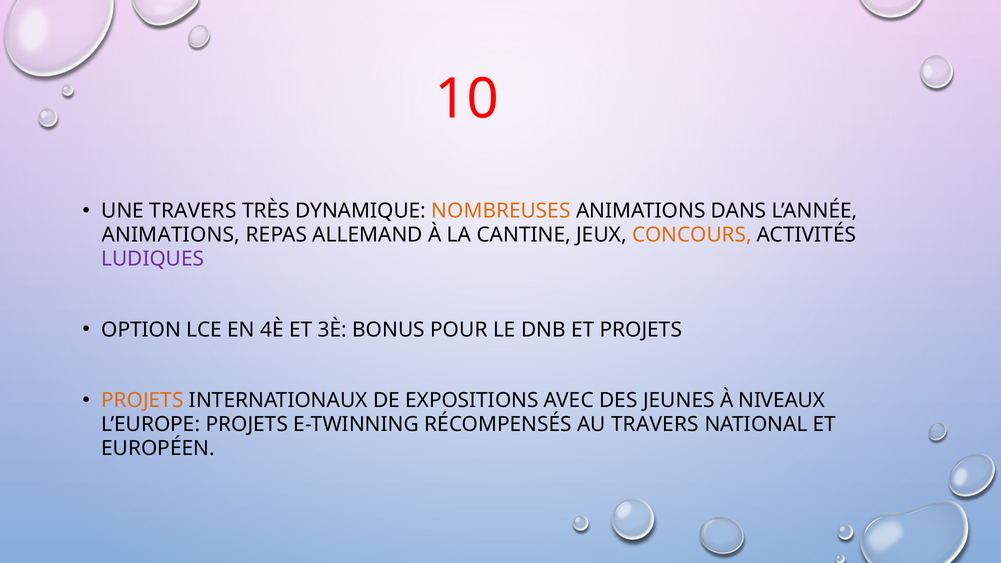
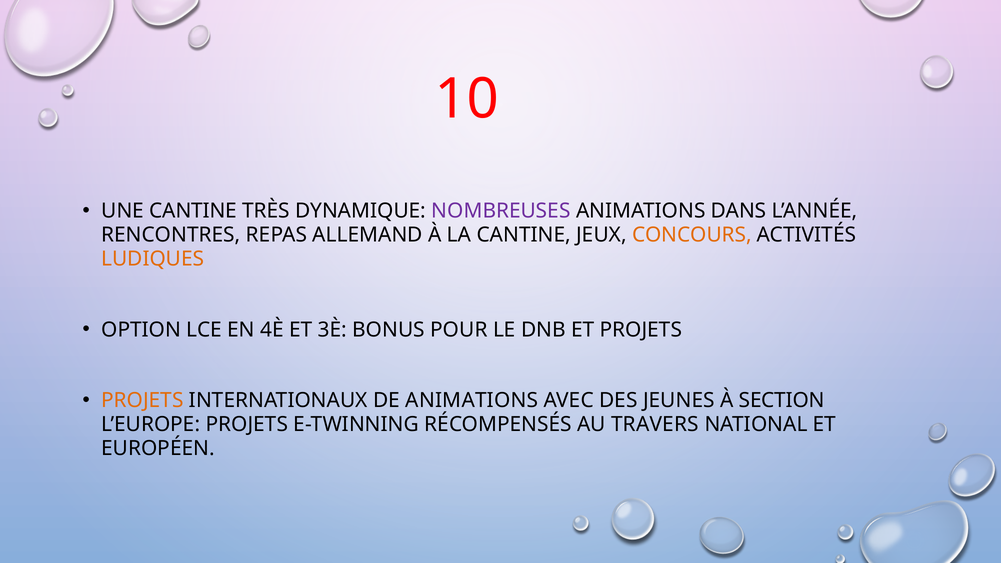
UNE TRAVERS: TRAVERS -> CANTINE (193, 211)
NOMBREUSES colour: orange -> purple (501, 211)
ANIMATIONS: ANIMATIONS -> RENCONTRES (171, 235)
LUDIQUES colour: purple -> orange (153, 259)
DE EXPOSITIONS: EXPOSITIONS -> ANIMATIONS (472, 401)
NIVEAUX: NIVEAUX -> SECTION (782, 401)
